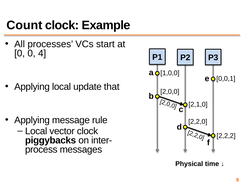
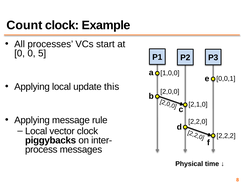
4: 4 -> 5 (42, 53)
that: that -> this (112, 86)
